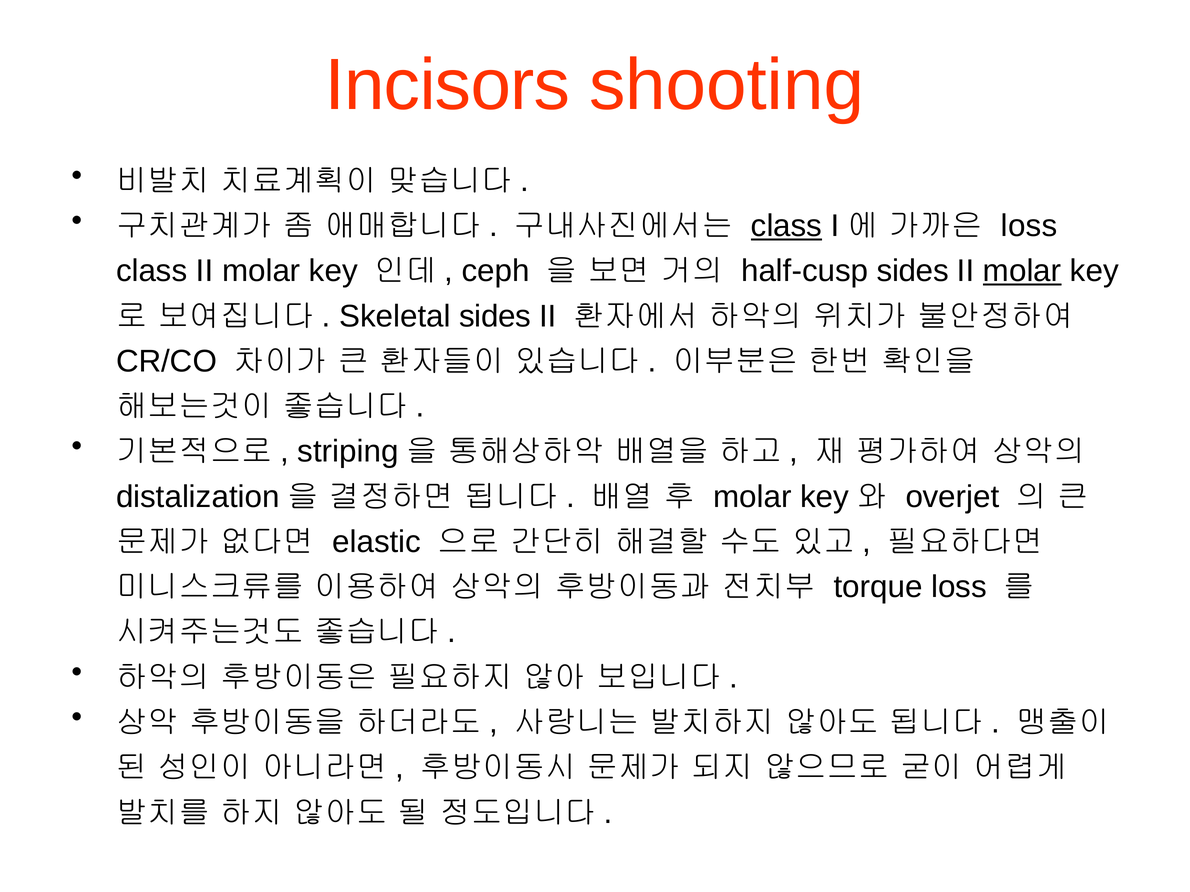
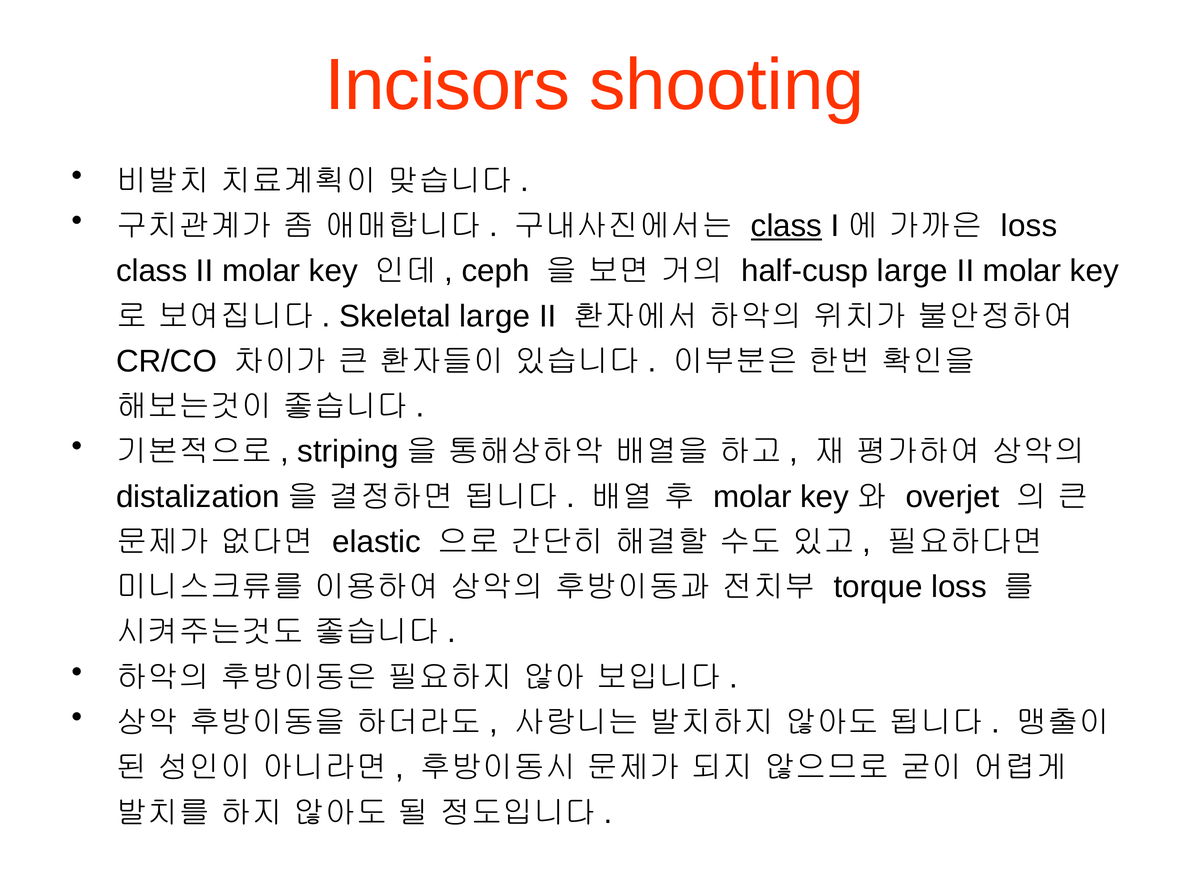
half-cusp sides: sides -> large (912, 271)
molar underline: present -> none (1022, 271)
Skeletal sides: sides -> large (495, 316)
